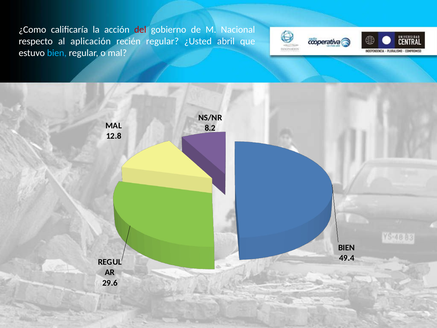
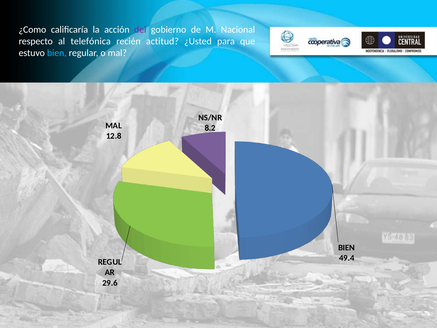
del colour: red -> purple (140, 30)
aplicación: aplicación -> telefónica (91, 41)
recién regular: regular -> actitud (162, 41)
abril: abril -> para (226, 41)
